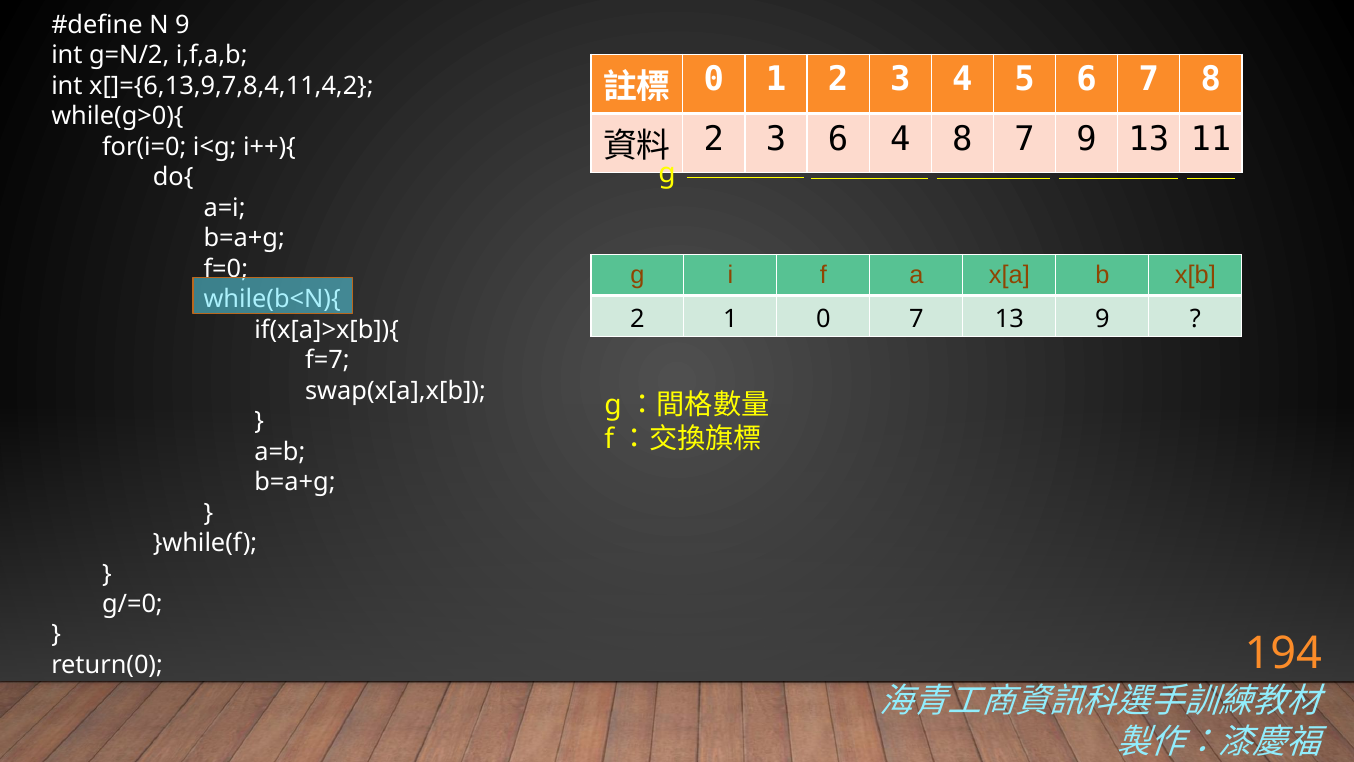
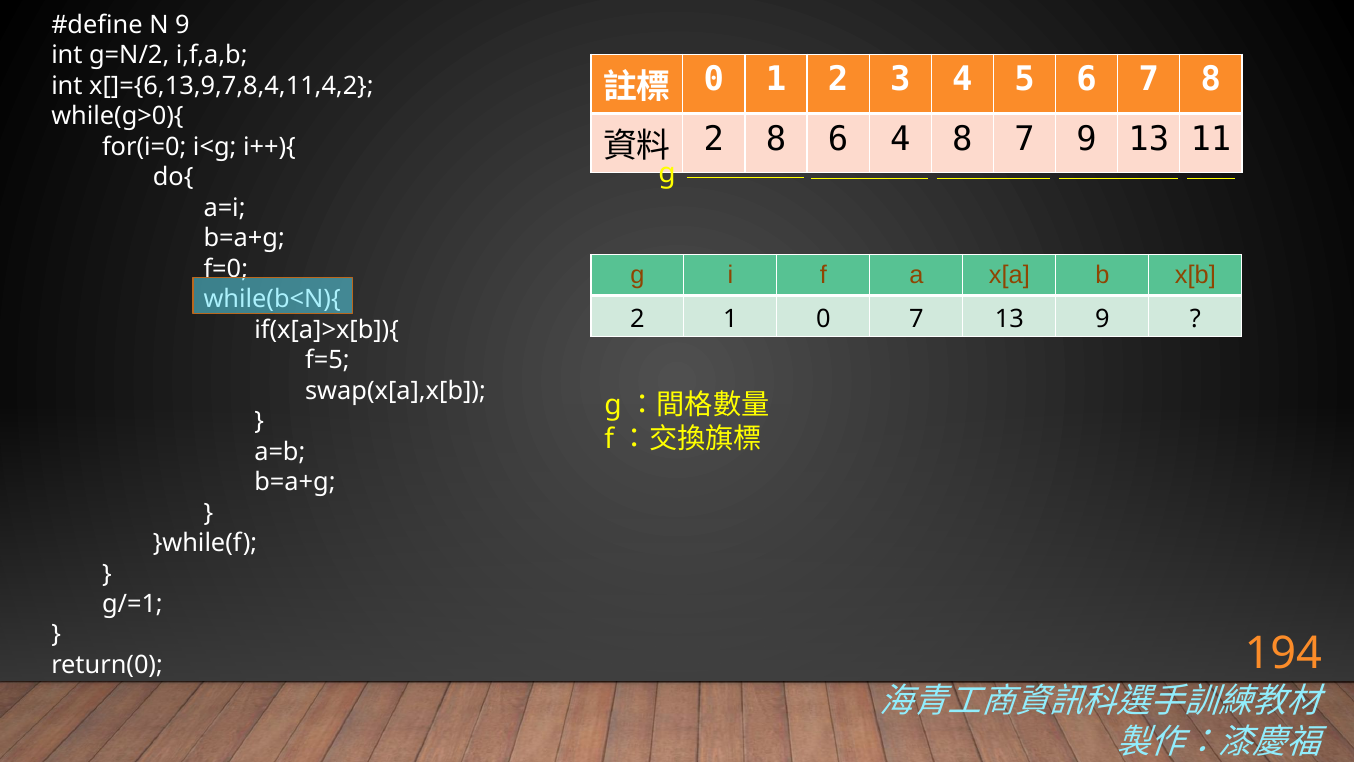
3: 3 -> 8 (776, 139)
f=7: f=7 -> f=5 (327, 360)
g/=0: g/=0 -> g/=1 (132, 604)
